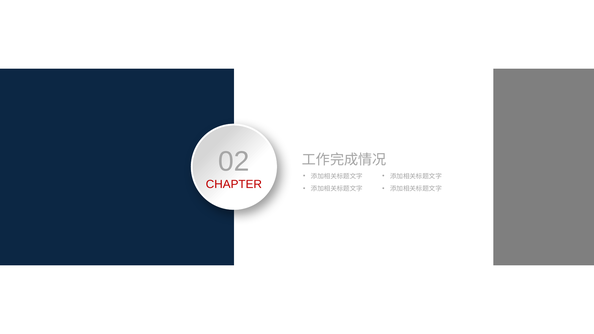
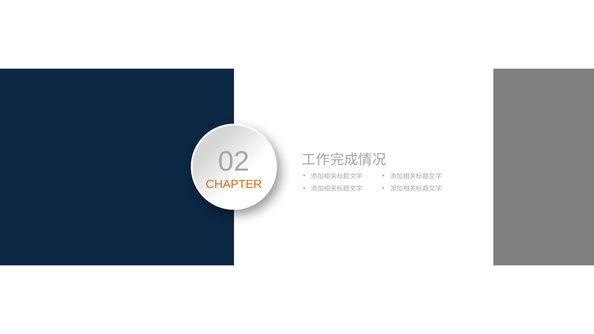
CHAPTER colour: red -> orange (234, 185)
